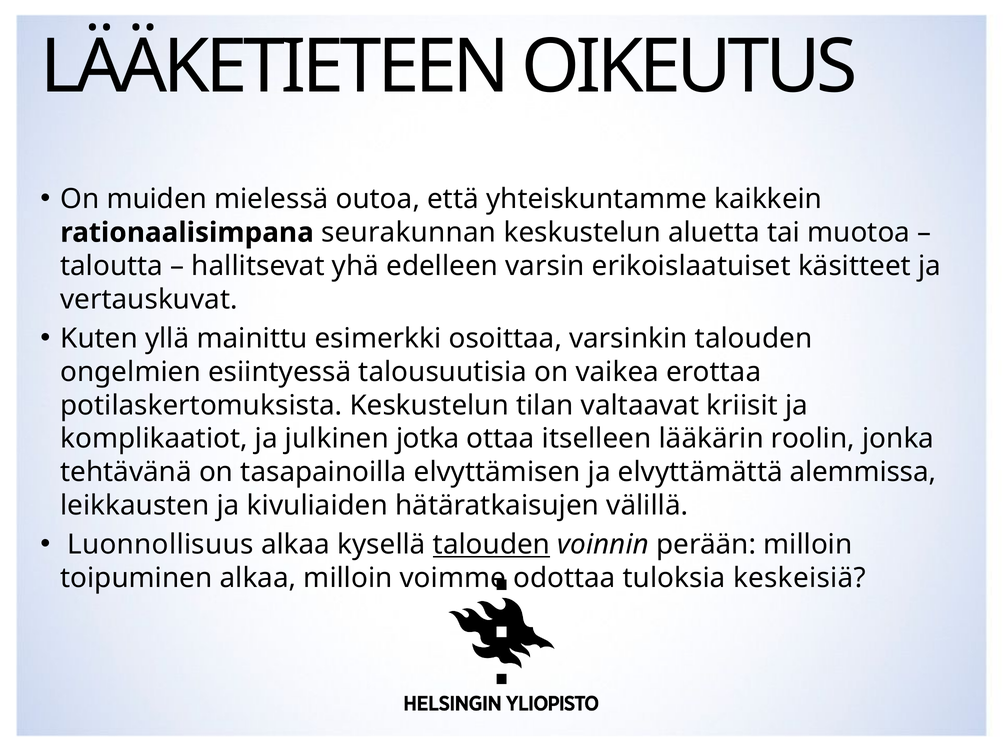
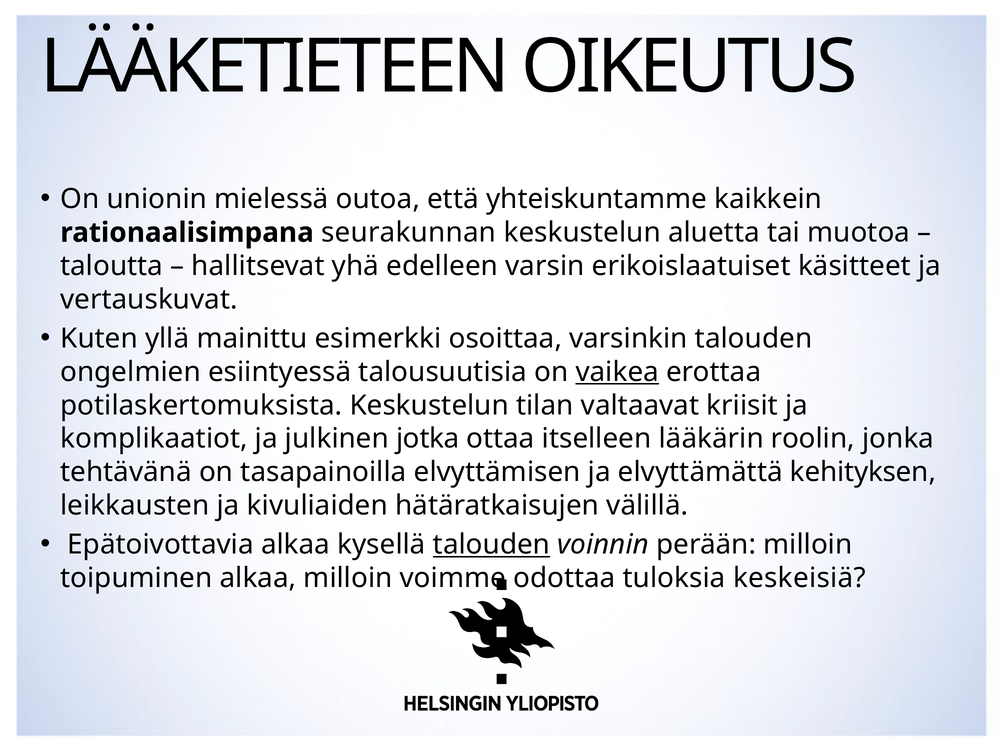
muiden: muiden -> unionin (157, 199)
vaikea underline: none -> present (617, 372)
alemmissa: alemmissa -> kehityksen (863, 472)
Luonnollisuus: Luonnollisuus -> Epätoivottavia (161, 545)
